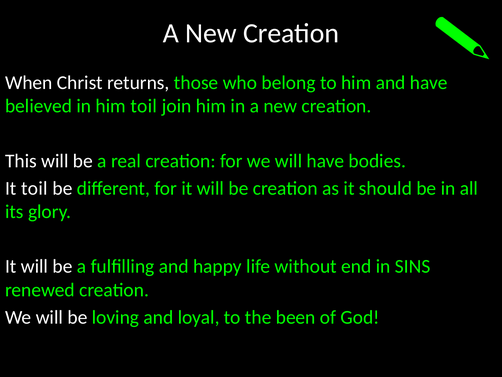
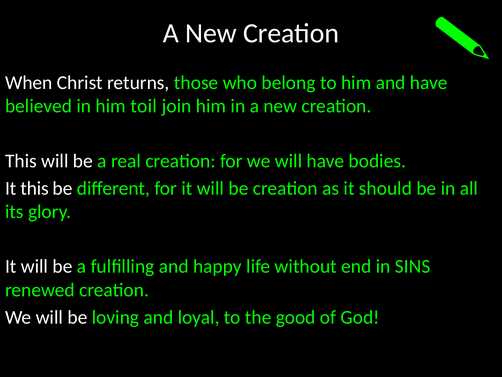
It toil: toil -> this (35, 188)
been: been -> good (296, 317)
